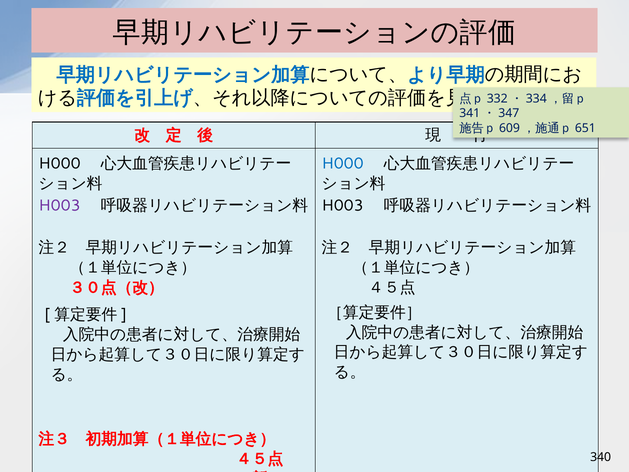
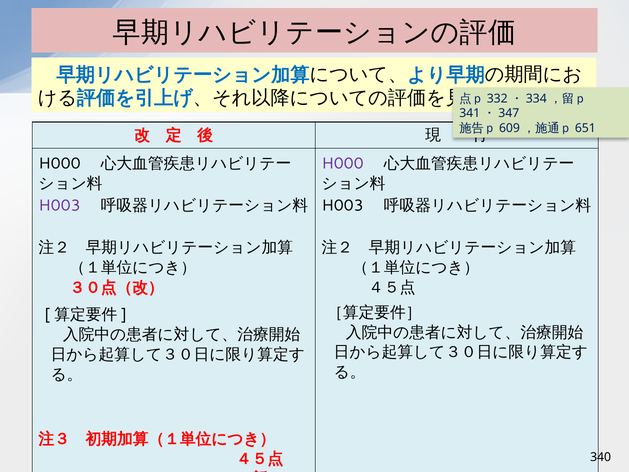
H000 colour: blue -> purple (343, 163)
